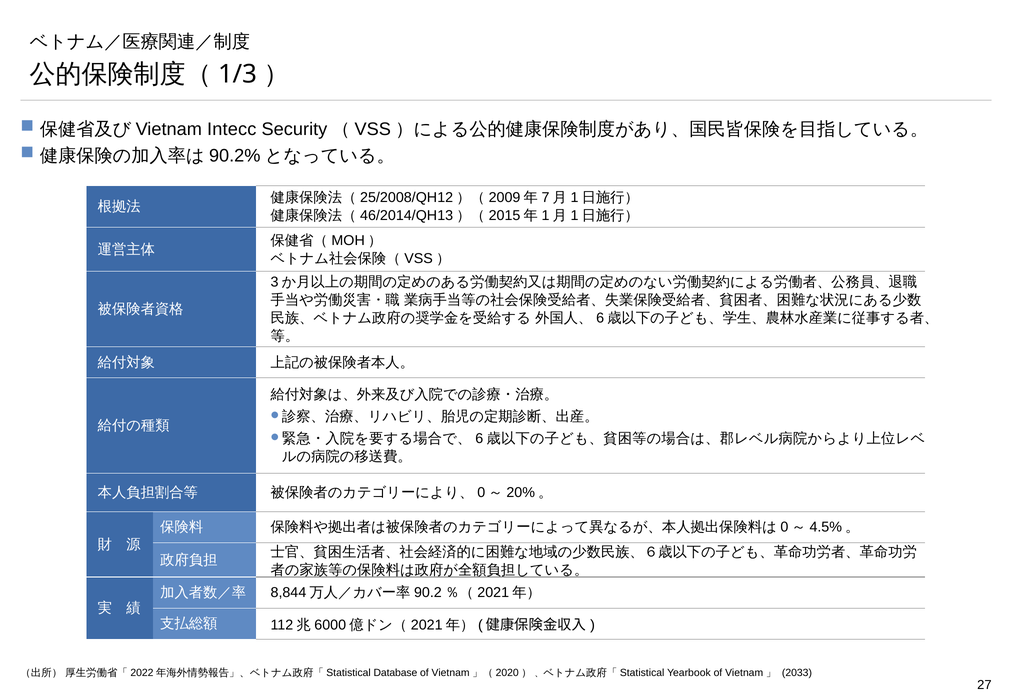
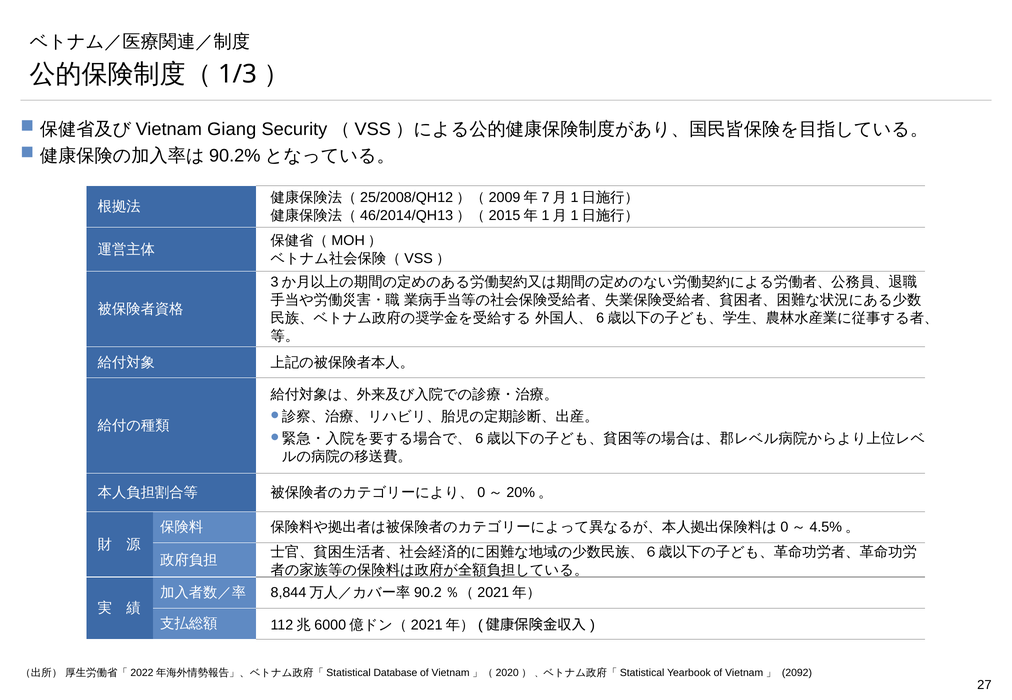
Intecc: Intecc -> Giang (232, 129)
2033: 2033 -> 2092 (797, 674)
